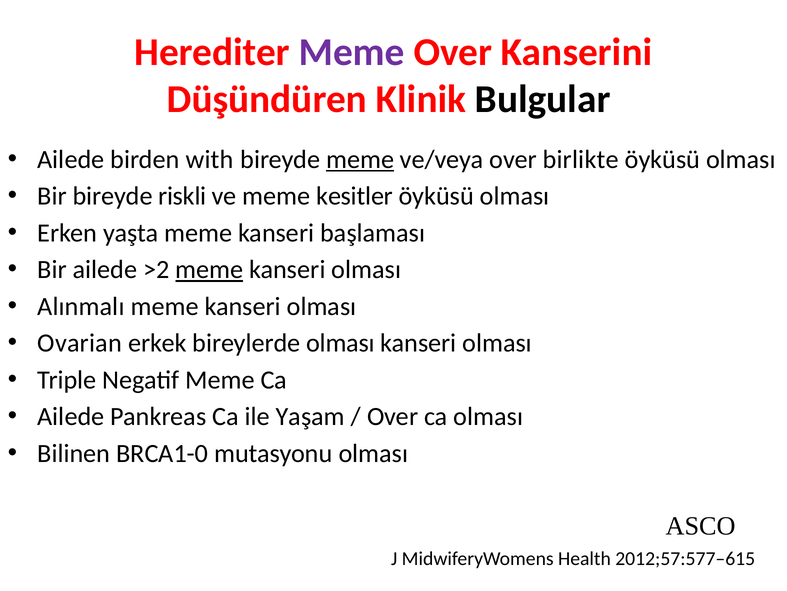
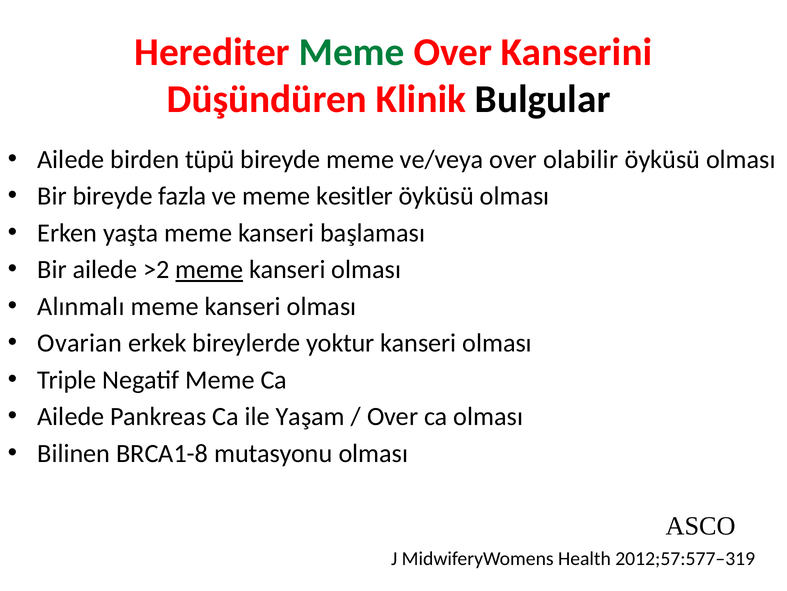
Meme colour: purple -> green (352, 52)
with: with -> tüpü (210, 159)
meme underline: present -> none (360, 159)
birlikte: birlikte -> olabilir (581, 159)
riskli: riskli -> fazla (182, 196)
bireylerde olması: olması -> yoktur (340, 343)
BRCA1-0: BRCA1-0 -> BRCA1-8 (162, 453)
2012;57:577–615: 2012;57:577–615 -> 2012;57:577–319 (685, 558)
